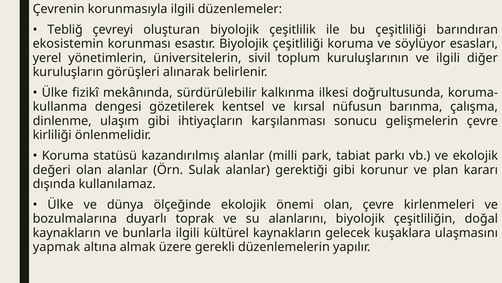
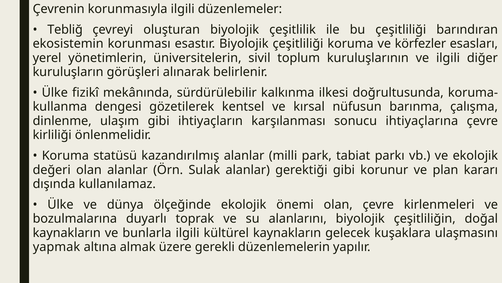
söylüyor: söylüyor -> körfezler (420, 44)
gelişmelerin: gelişmelerin -> ihtiyaçlarına (422, 121)
